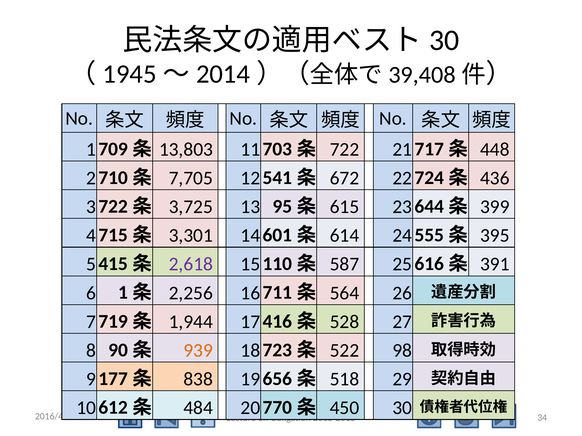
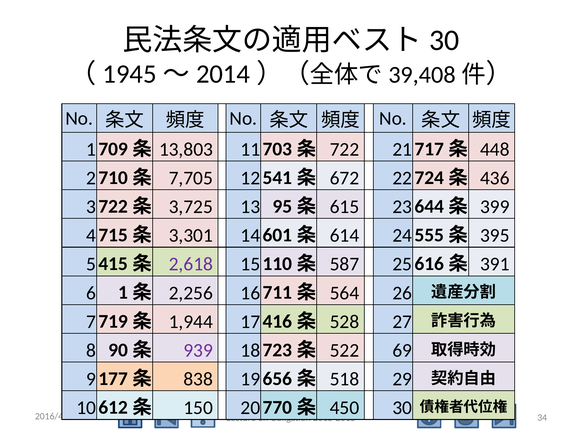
939 colour: orange -> purple (198, 351)
98: 98 -> 69 (402, 351)
484: 484 -> 150 (198, 408)
